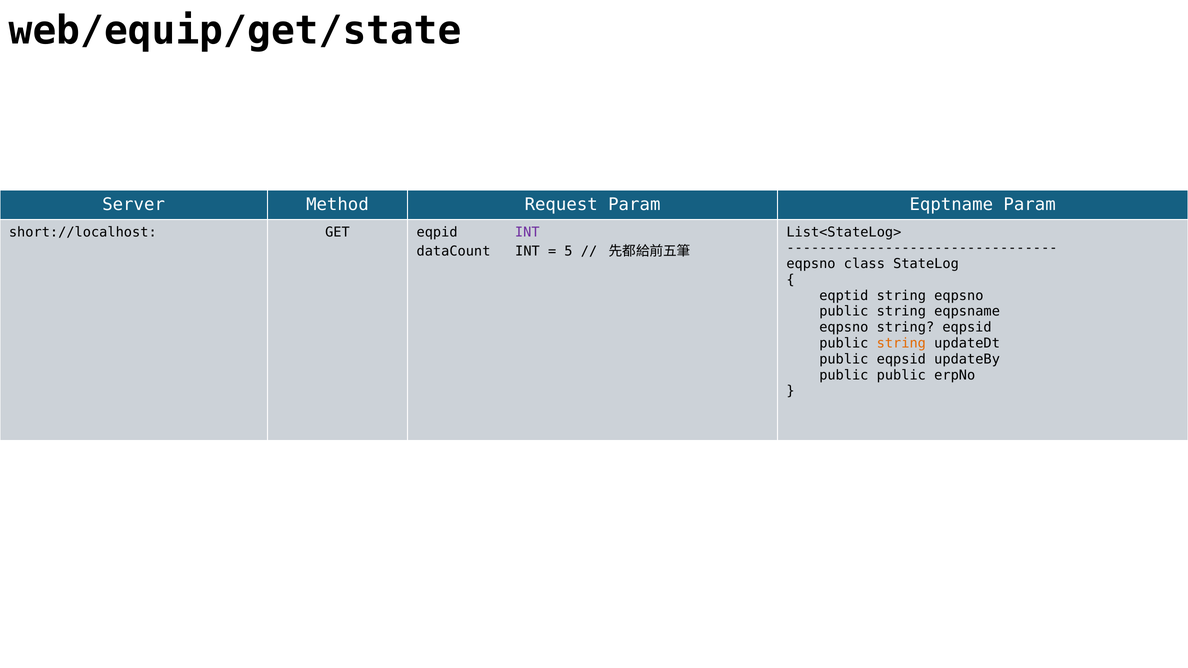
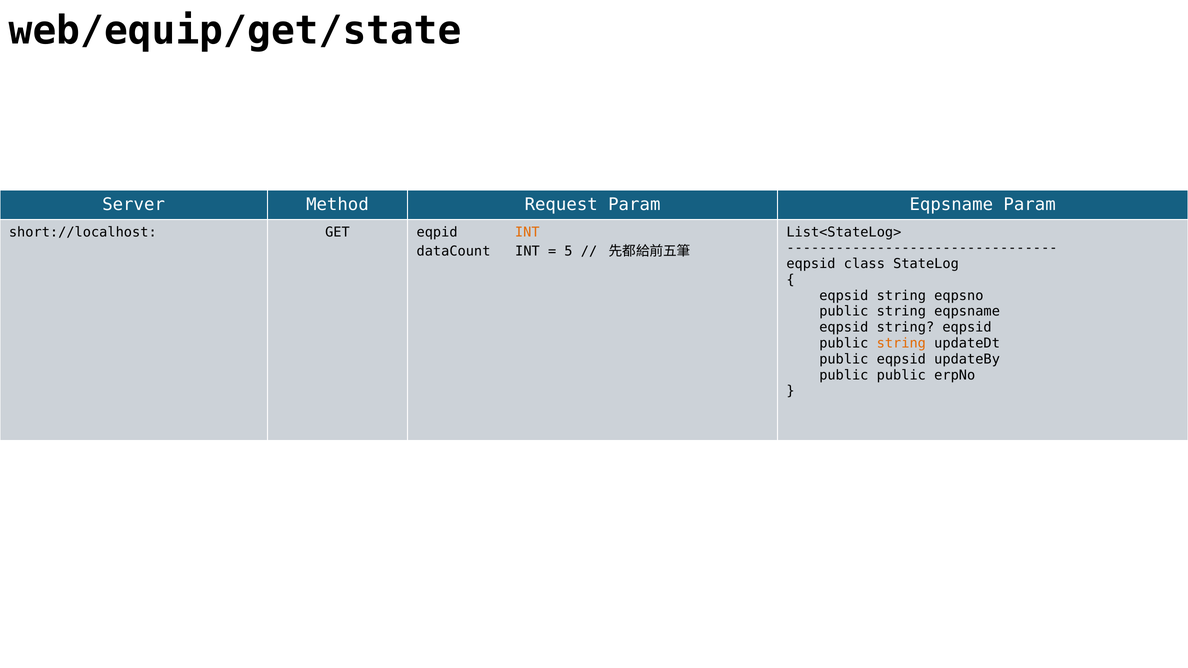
Param Eqptname: Eqptname -> Eqpsname (951, 205)
INT colour: purple -> orange (527, 232)
eqpsno: eqpsno -> eqpsid (811, 264)
eqptid: eqptid -> eqpsid (844, 296)
eqpsno: eqpsno -> eqpsid (844, 327)
